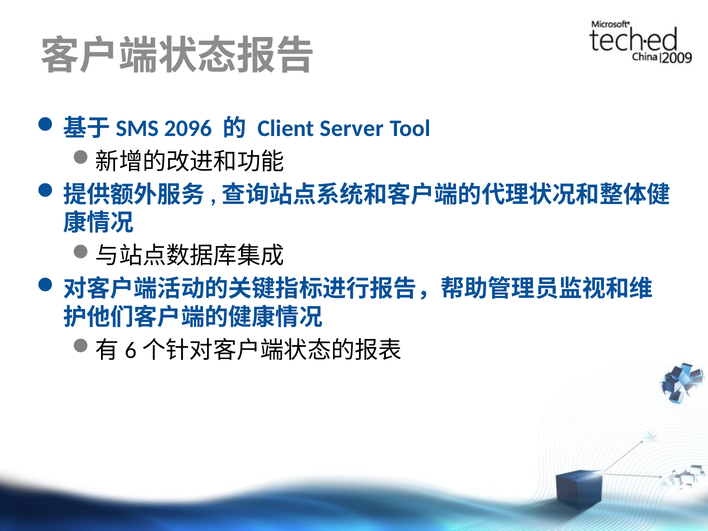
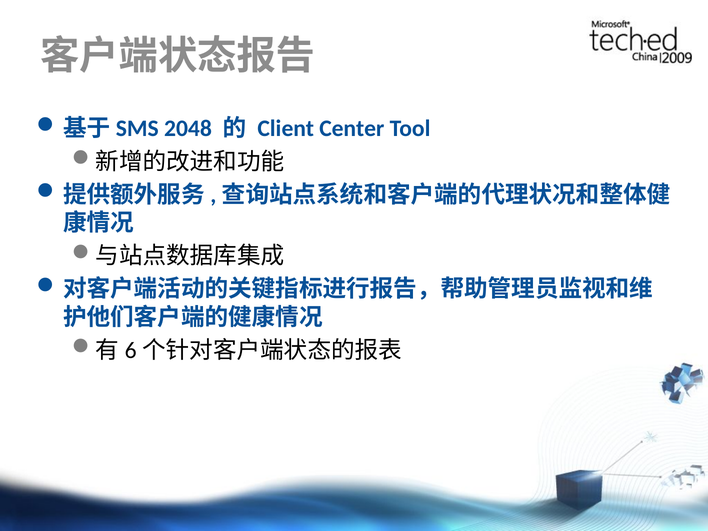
2096: 2096 -> 2048 (188, 129)
Server: Server -> Center (352, 129)
